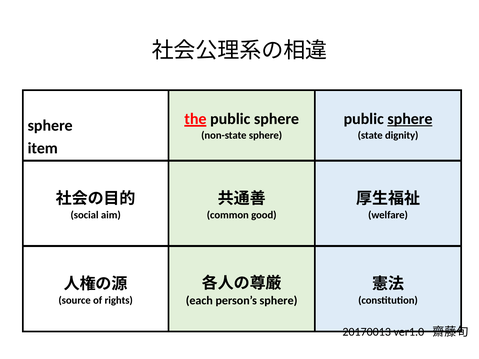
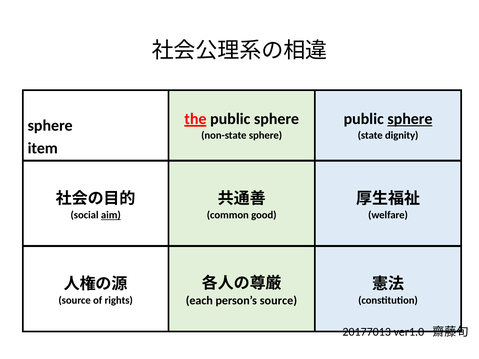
aim underline: none -> present (111, 215)
person’s sphere: sphere -> source (278, 301)
20170013: 20170013 -> 20177013 (367, 332)
